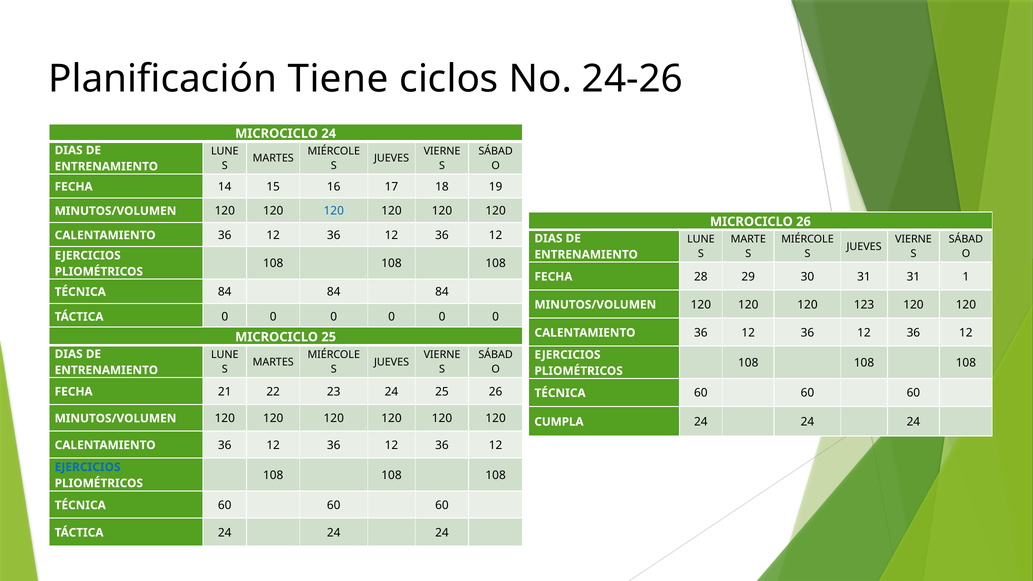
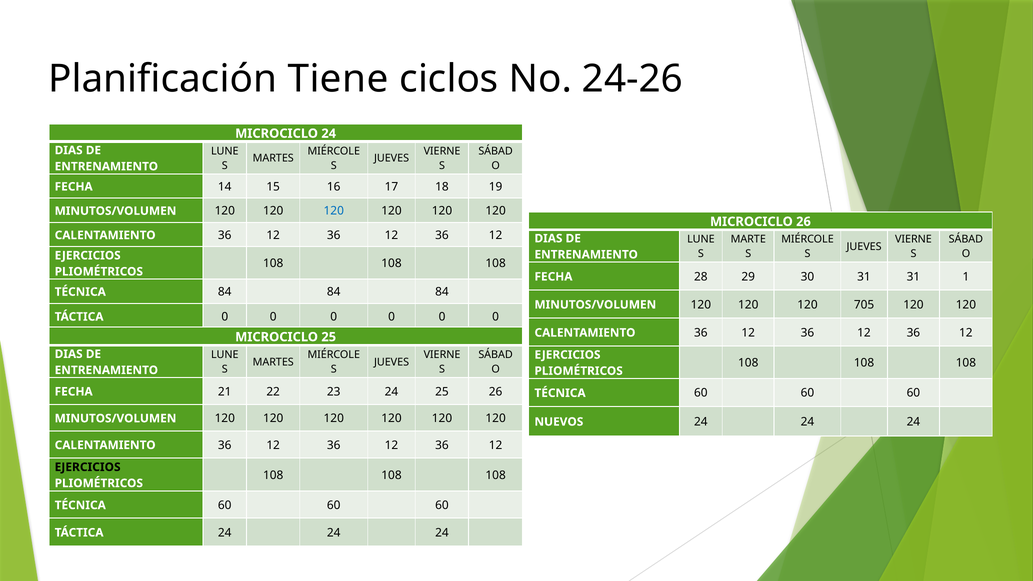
123: 123 -> 705 (864, 305)
CUMPLA: CUMPLA -> NUEVOS (559, 422)
EJERCICIOS colour: blue -> black (88, 467)
